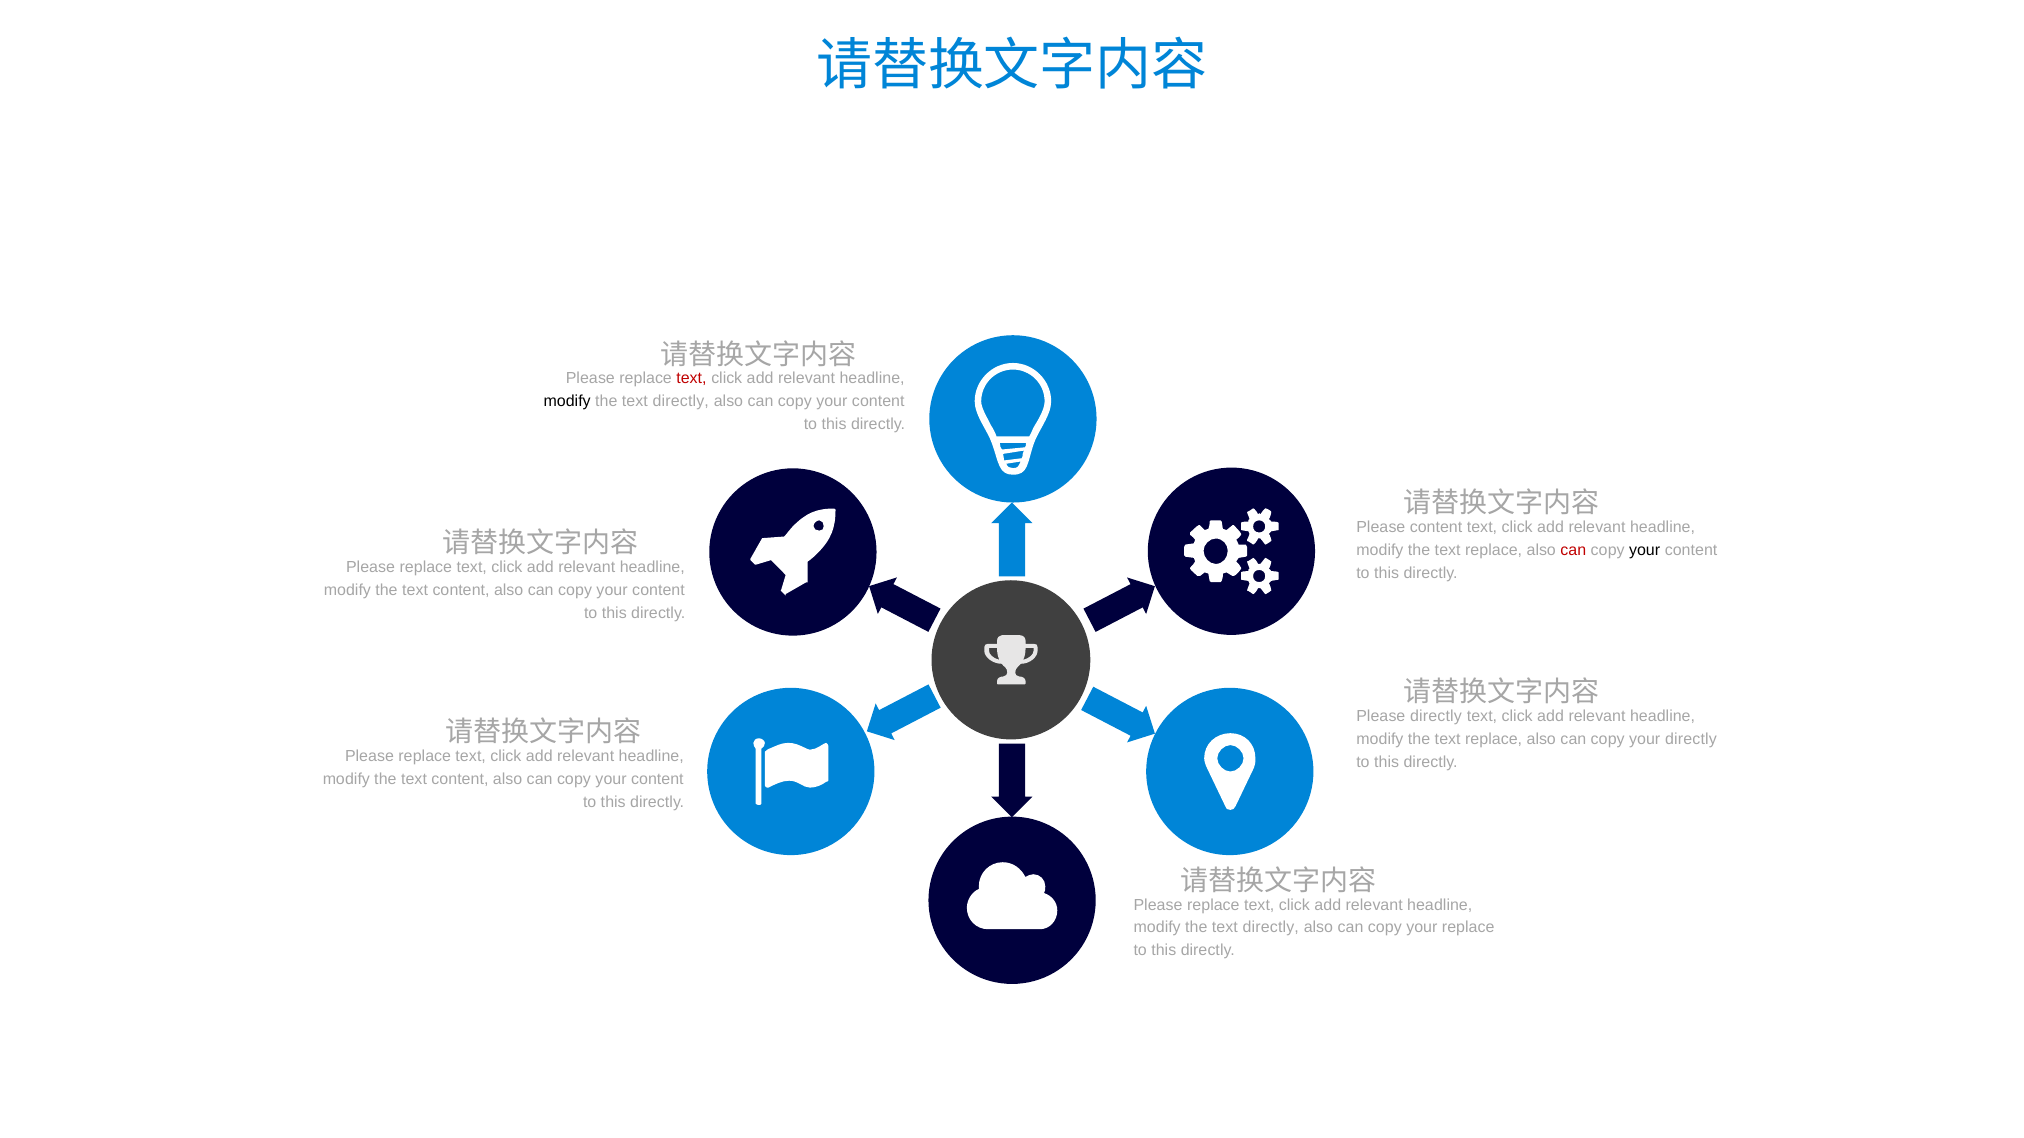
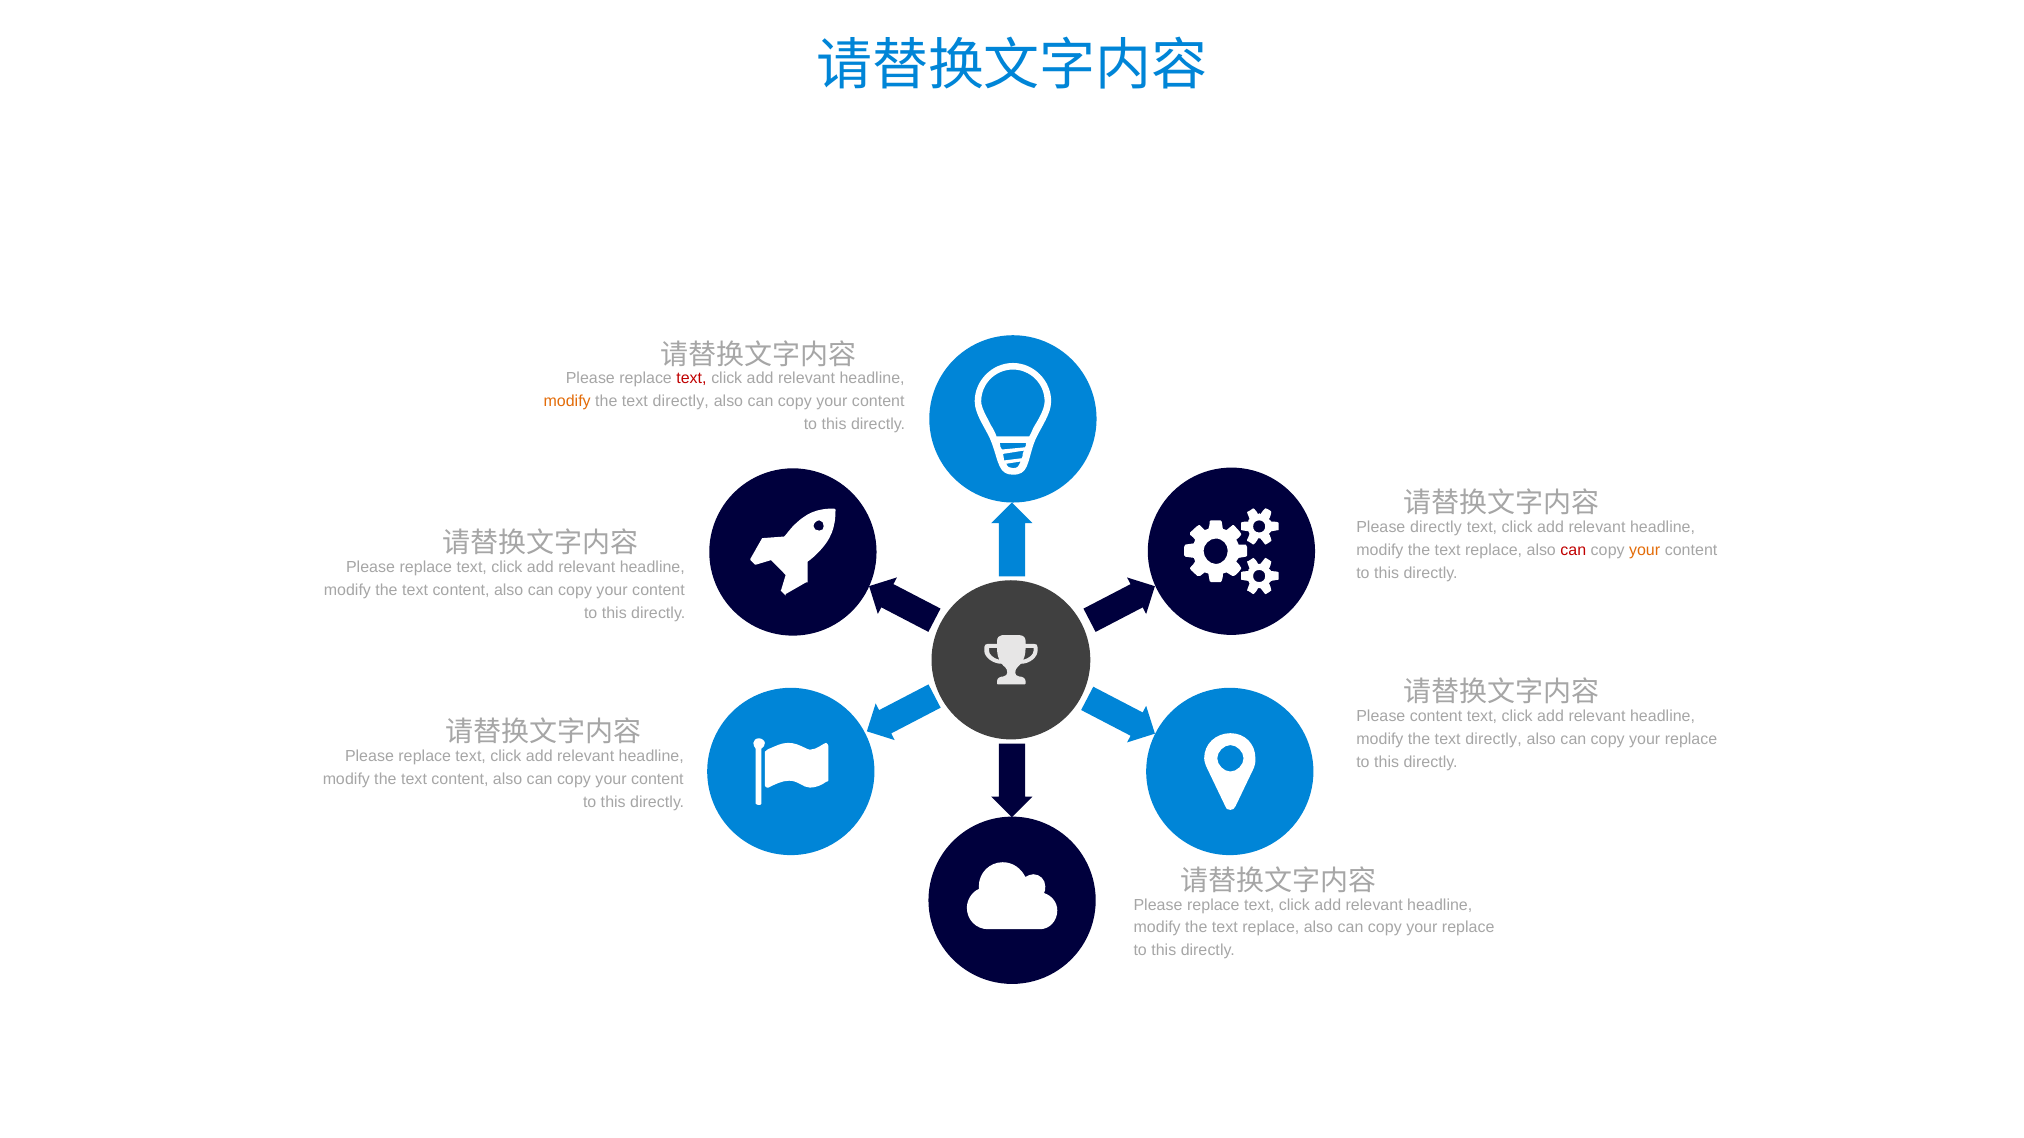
modify colour: black -> orange (567, 402)
Please content: content -> directly (1436, 528)
your colour: black -> orange (1645, 551)
Please directly: directly -> content (1436, 716)
replace: replace -> directly (1494, 739)
directly: directly -> replace (1691, 739)
directly: directly -> replace (1271, 928)
